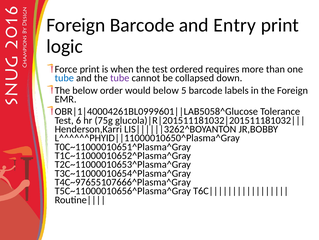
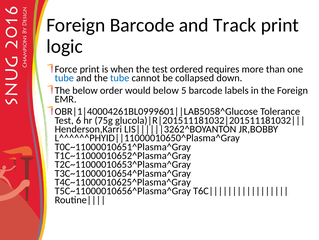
Entry: Entry -> Track (235, 25)
tube colour: purple -> blue (120, 78)
T4C~97655107666^Plasma^Gray: T4C~97655107666^Plasma^Gray -> T4C~11000010625^Plasma^Gray (123, 182)
